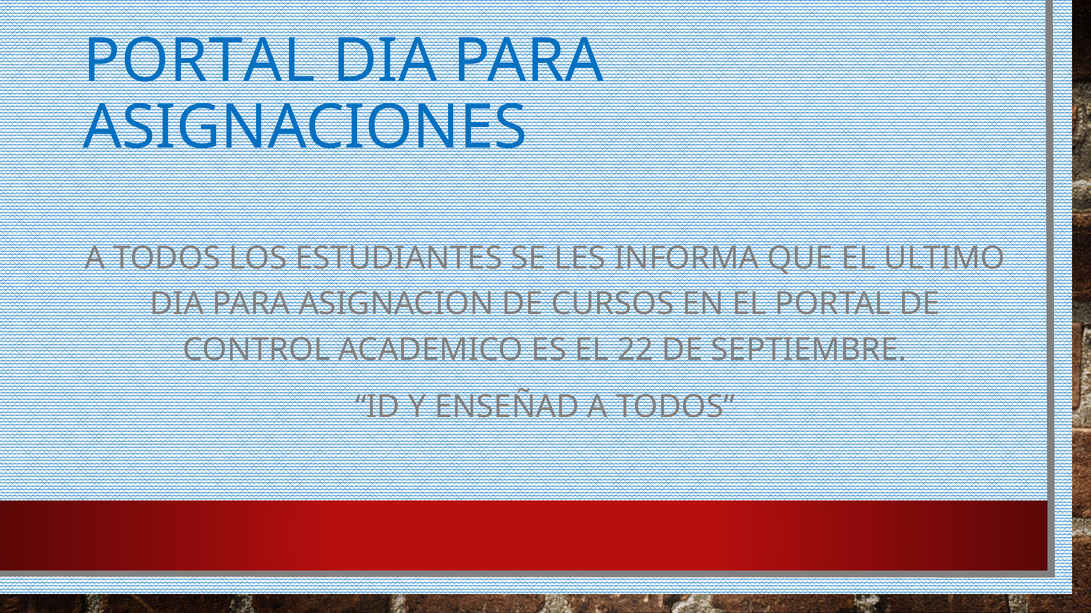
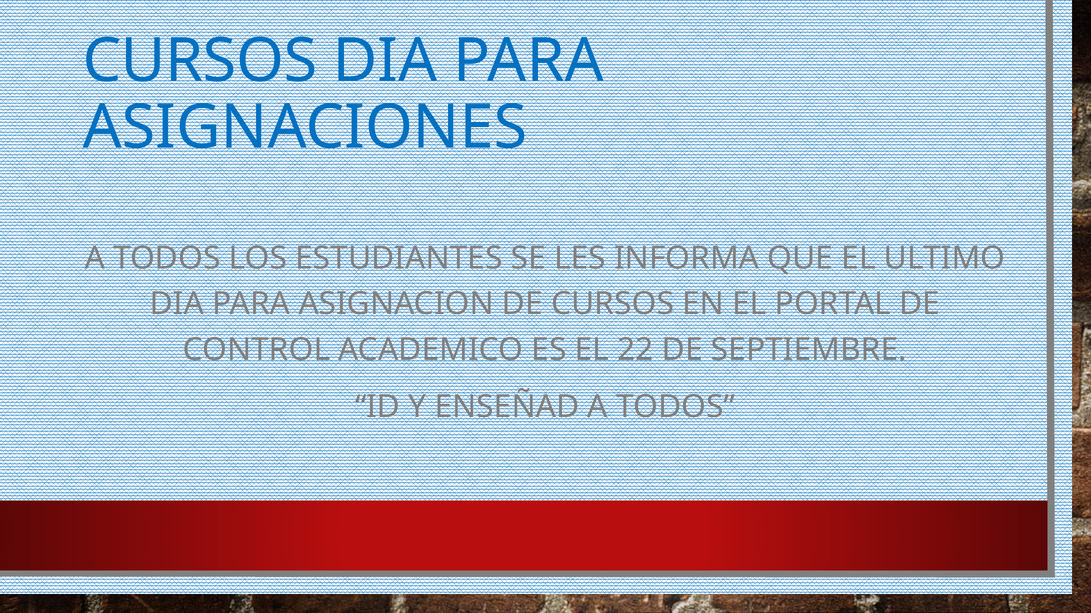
PORTAL: PORTAL -> CURSOS (200, 61)
